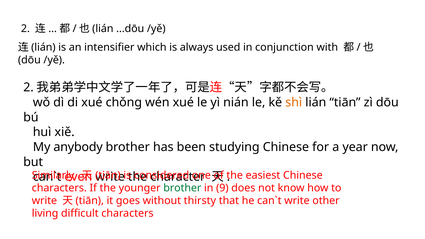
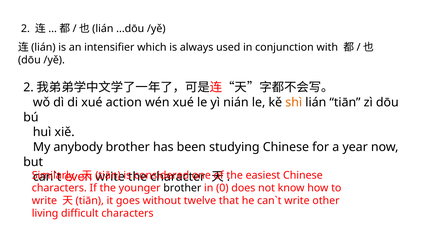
chǒng: chǒng -> action (124, 102)
brother colour: green -> black (182, 188)
9: 9 -> 0 (222, 188)
thirsty: thirsty -> twelve (200, 201)
